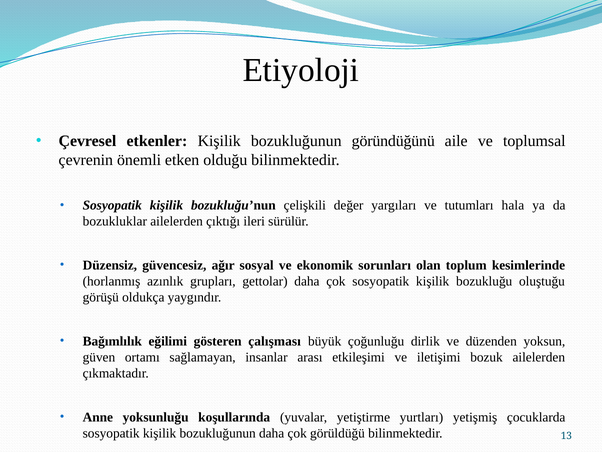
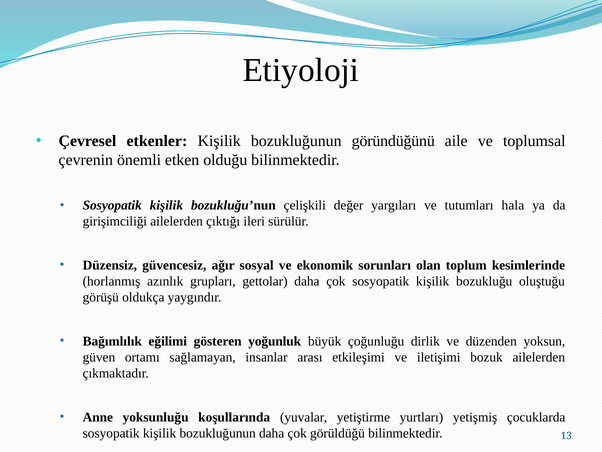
bozukluklar: bozukluklar -> girişimciliği (115, 221)
çalışması: çalışması -> yoğunluk (275, 341)
